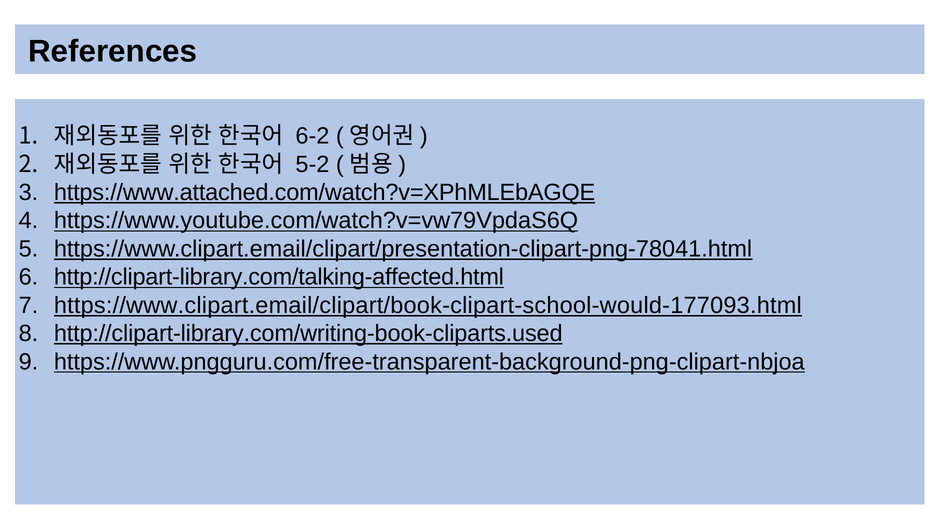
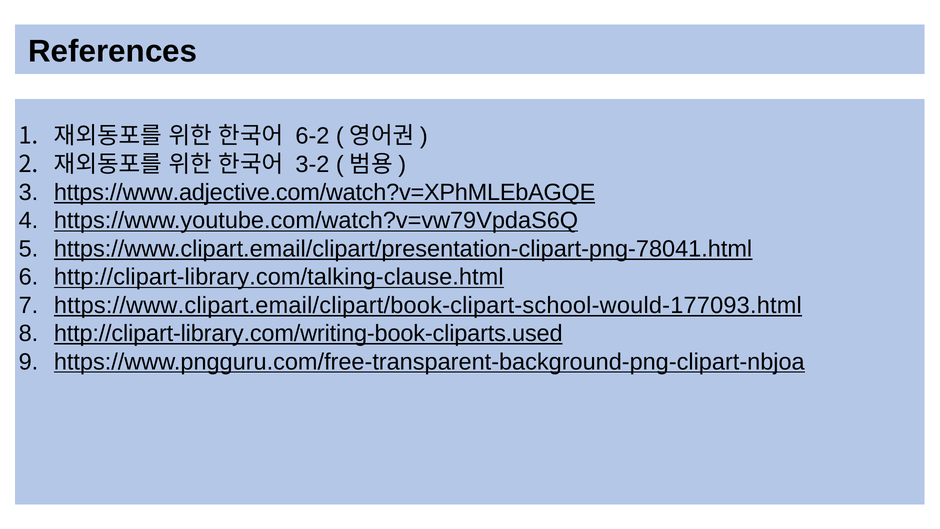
5-2: 5-2 -> 3-2 (312, 164)
https://www.attached.com/watch?v=XPhMLEbAGQE: https://www.attached.com/watch?v=XPhMLEbAGQE -> https://www.adjective.com/watch?v=XPhMLEbAGQE (325, 192)
http://clipart-library.com/talking-affected.html: http://clipart-library.com/talking-affected.html -> http://clipart-library.com/talking-clause.html (279, 277)
